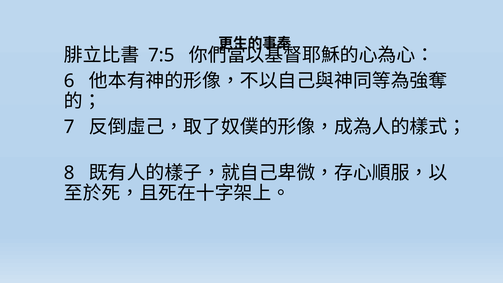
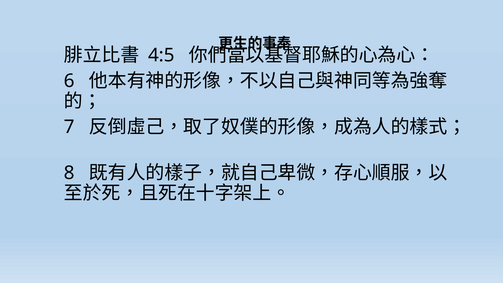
7:5: 7:5 -> 4:5 (161, 55)
